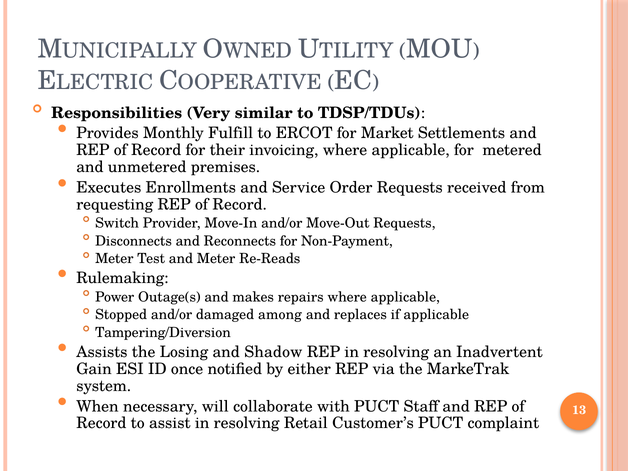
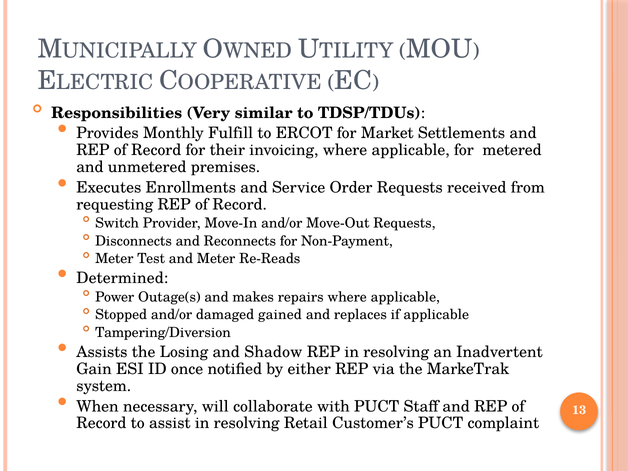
Rulemaking: Rulemaking -> Determined (122, 278)
among: among -> gained (280, 315)
